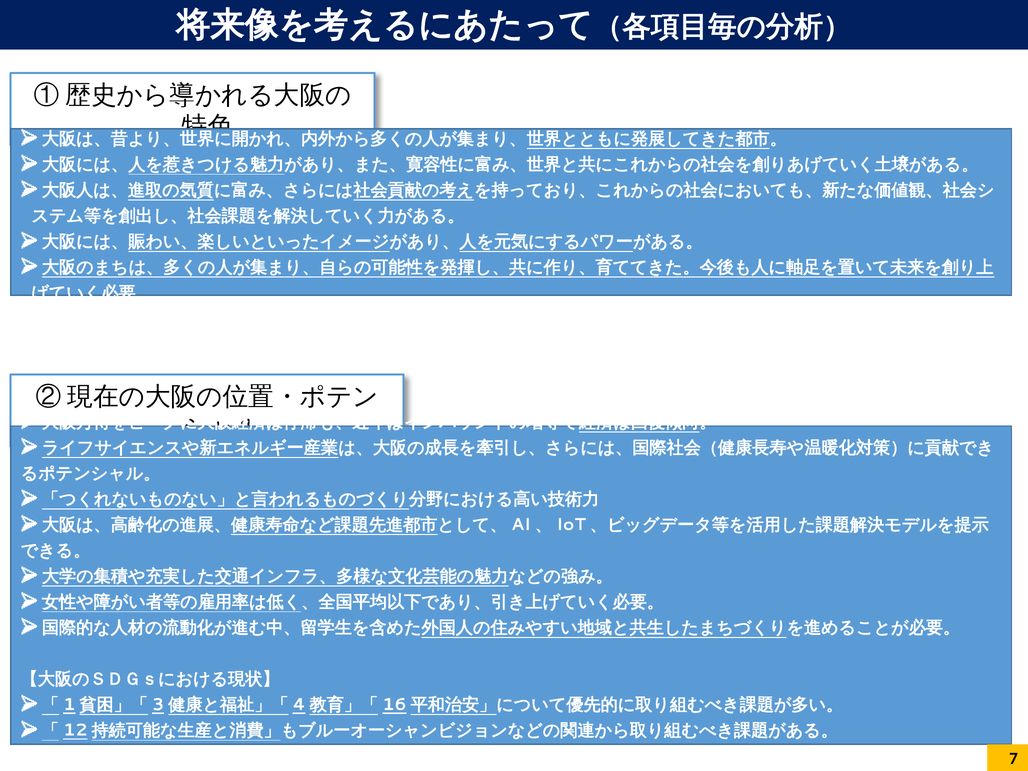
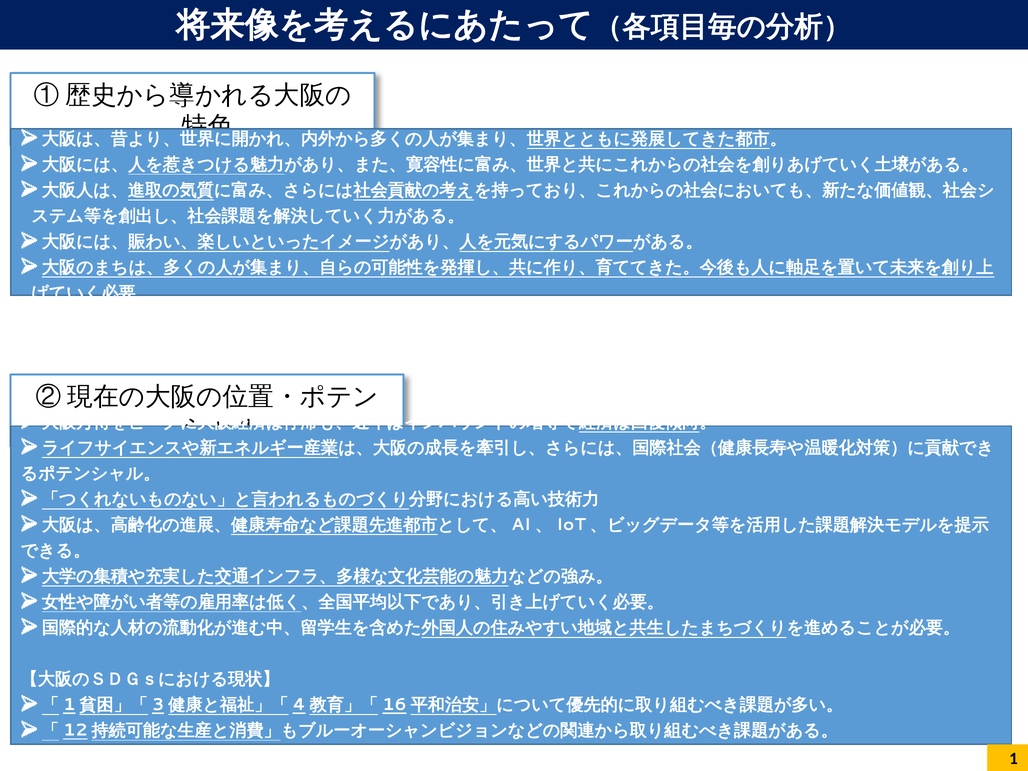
7: 7 -> 1 (1013, 759)
